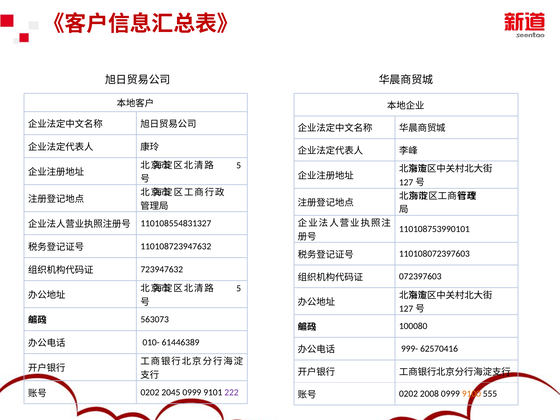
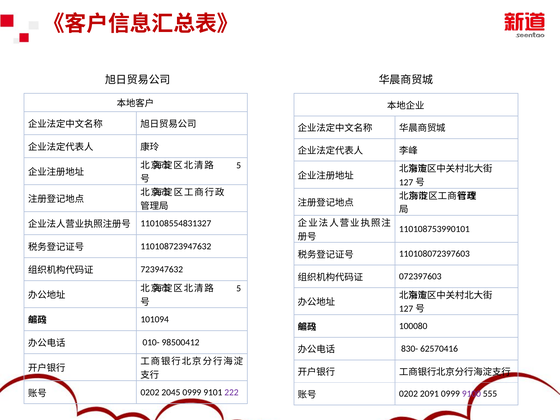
563073: 563073 -> 101094 (155, 319)
61446389: 61446389 -> 98500412 (181, 342)
999-: 999- -> 830- (410, 349)
2008: 2008 -> 2091 (429, 394)
9100 colour: orange -> purple (471, 394)
